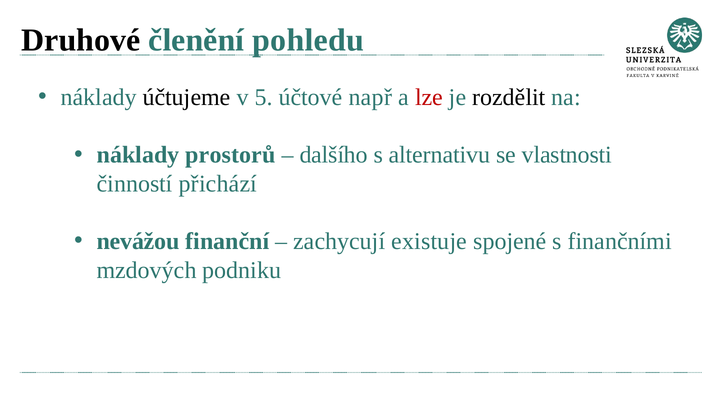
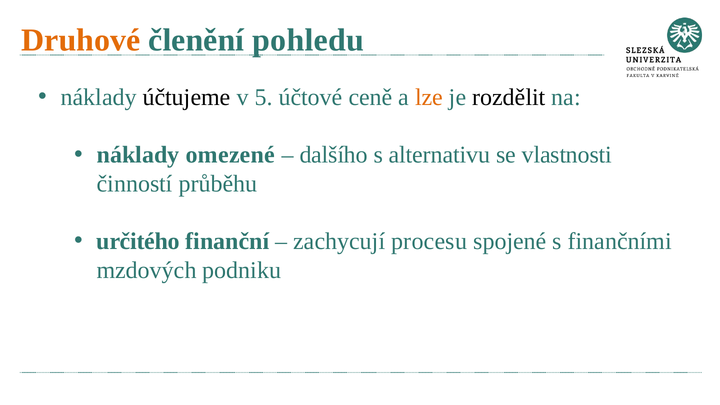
Druhové colour: black -> orange (81, 40)
např: např -> ceně (370, 97)
lze colour: red -> orange (429, 97)
prostorů: prostorů -> omezené (230, 155)
přichází: přichází -> průběhu (218, 184)
nevážou: nevážou -> určitého (138, 241)
existuje: existuje -> procesu (429, 241)
